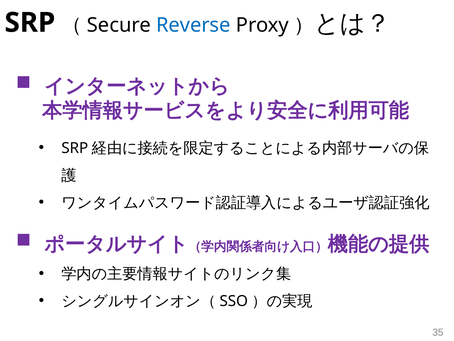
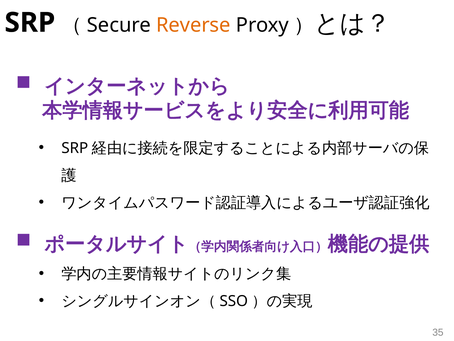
Reverse colour: blue -> orange (193, 25)
